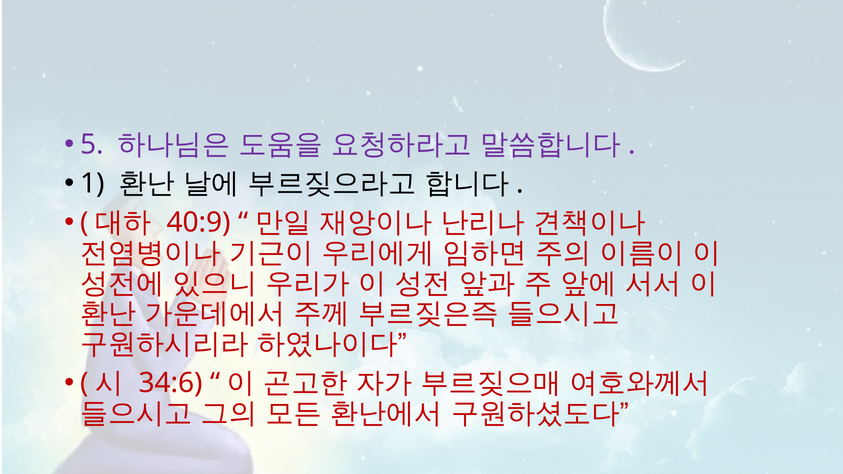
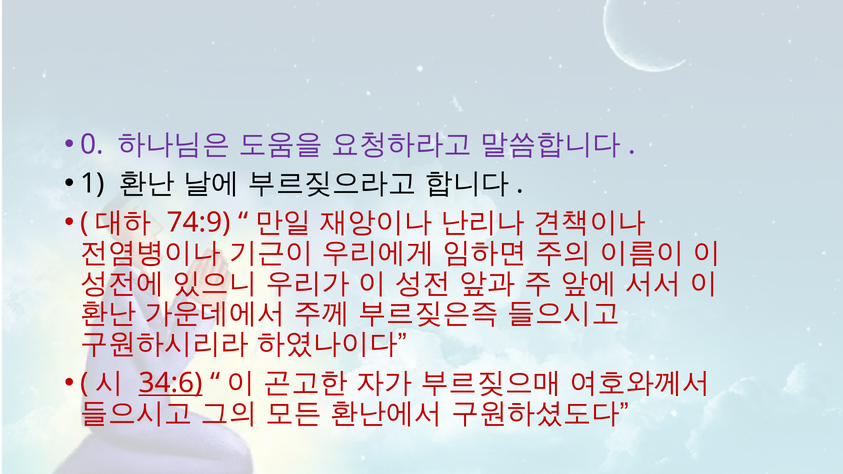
5: 5 -> 0 (92, 144)
40:9: 40:9 -> 74:9 (199, 223)
34:6 underline: none -> present (171, 383)
